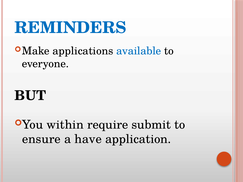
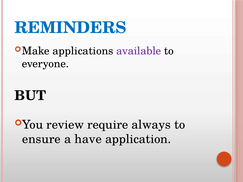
available colour: blue -> purple (139, 51)
within: within -> review (65, 125)
submit: submit -> always (151, 125)
